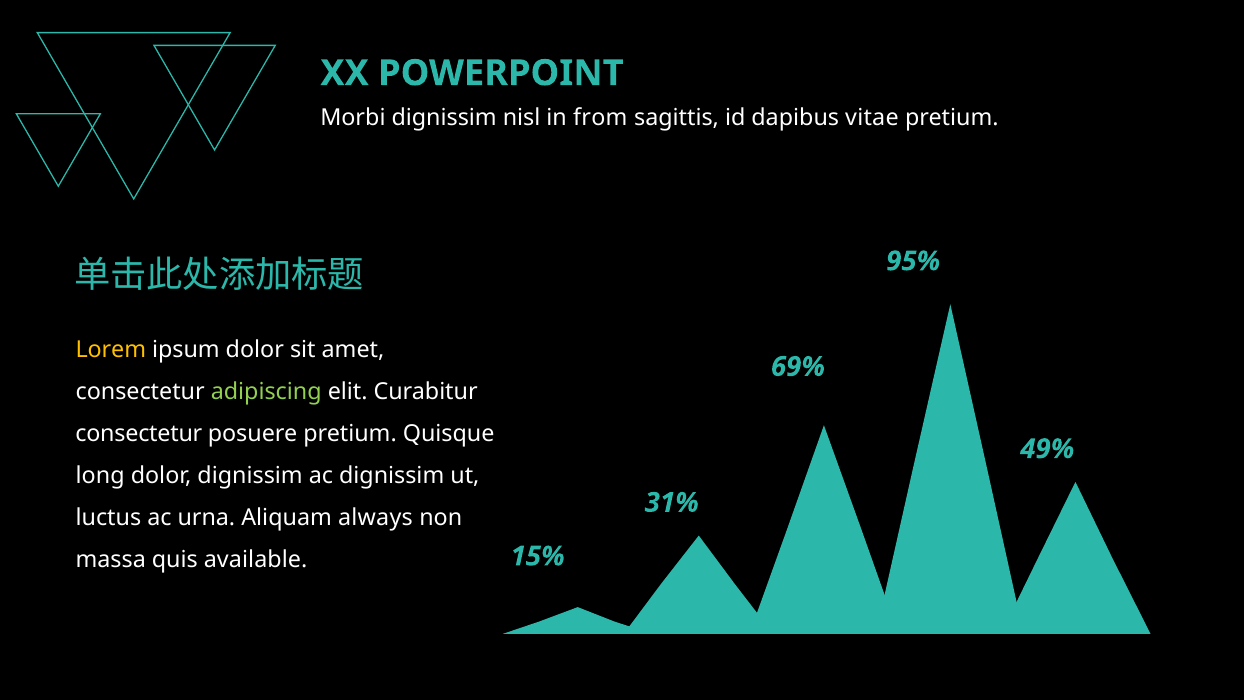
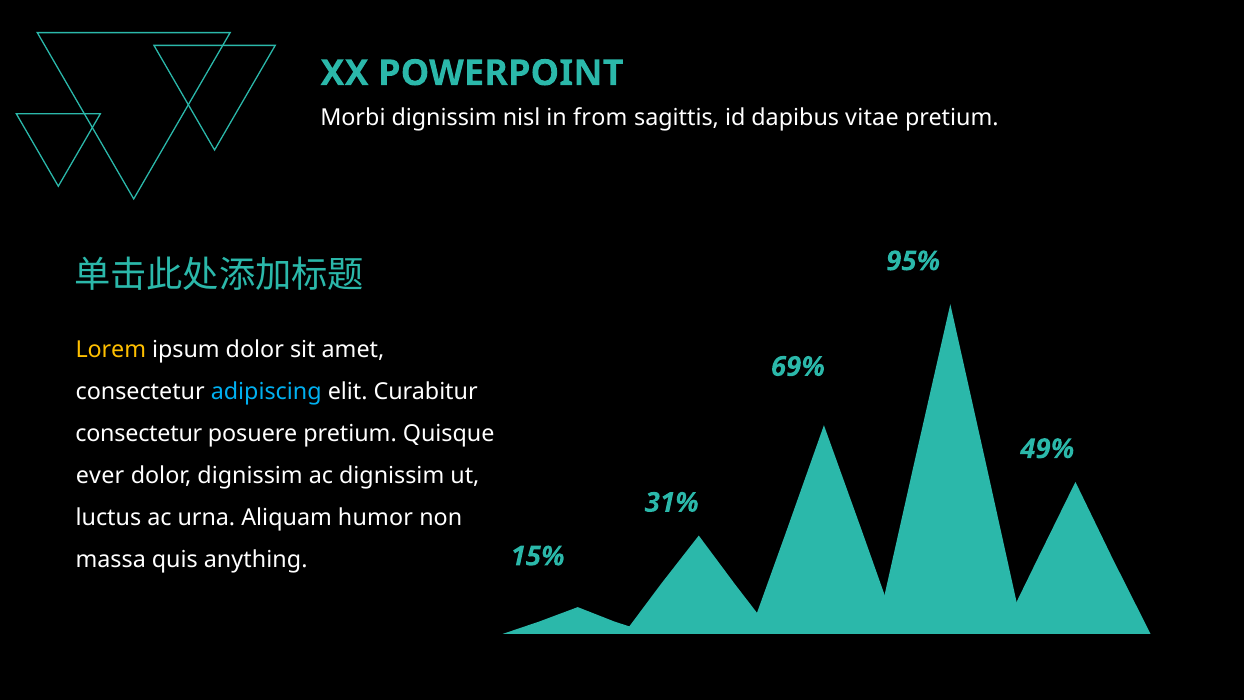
adipiscing colour: light green -> light blue (266, 392)
long: long -> ever (100, 476)
always: always -> humor (375, 518)
available: available -> anything (256, 559)
